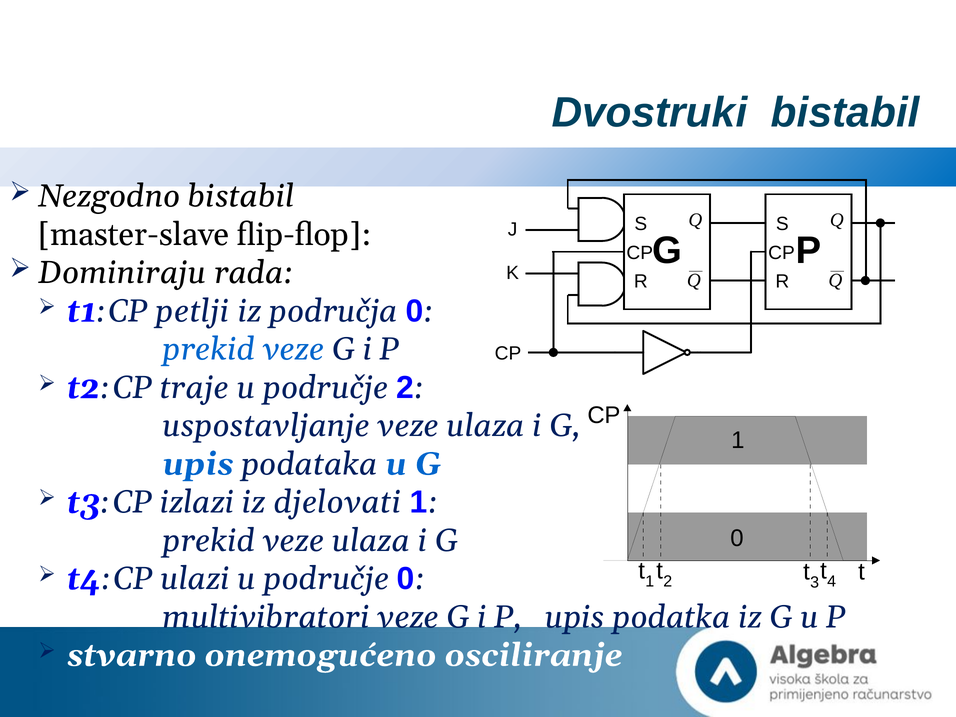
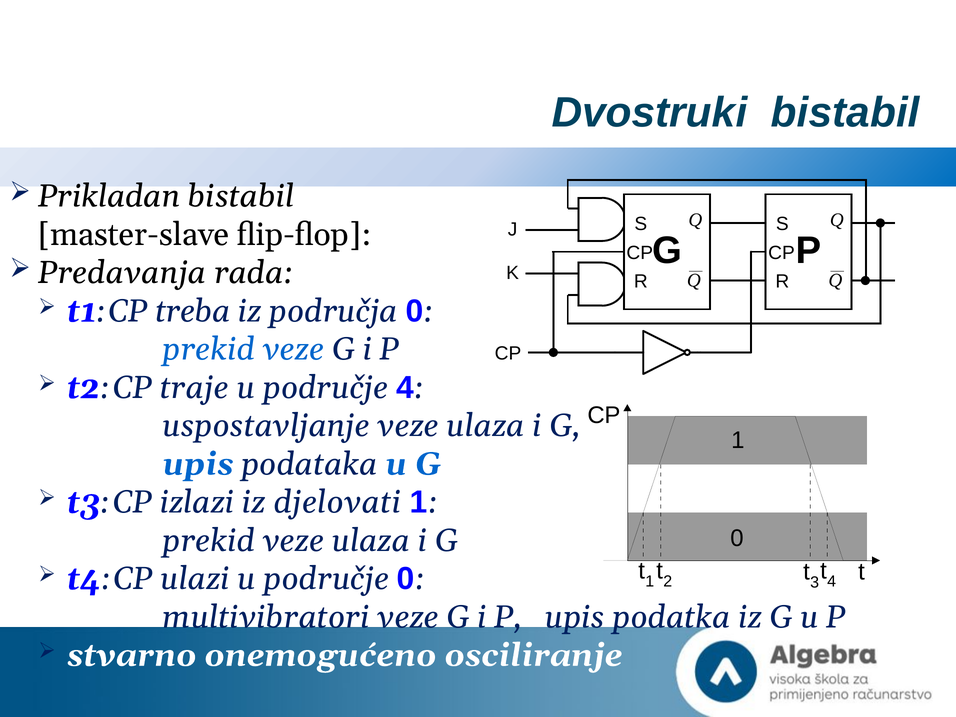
Nezgodno: Nezgodno -> Prikladan (109, 196)
Dominiraju: Dominiraju -> Predavanja (122, 273)
petlji: petlji -> treba (193, 311)
područje 2: 2 -> 4 (405, 388)
